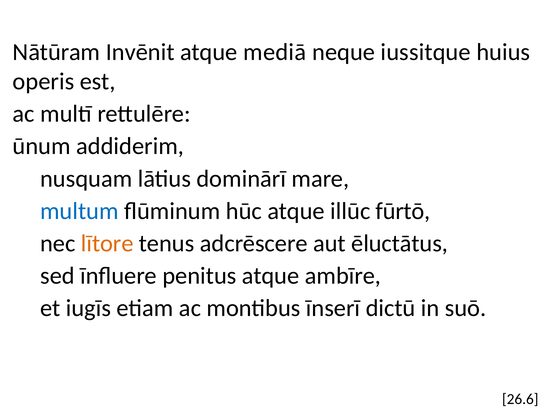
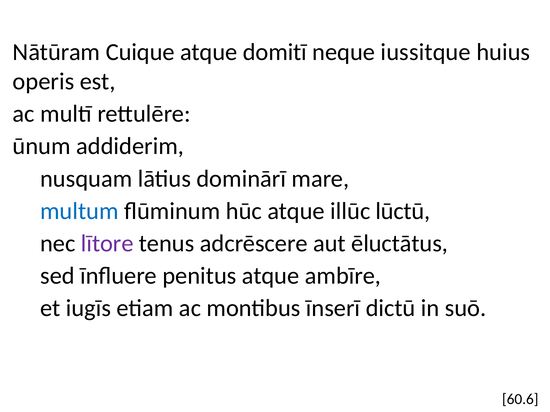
Invēnit: Invēnit -> Cuique (140, 52)
mediā: mediā -> domitī (275, 52)
fūrtō: fūrtō -> lūctū (403, 211)
lītore colour: orange -> purple (107, 244)
26.6: 26.6 -> 60.6 (520, 399)
